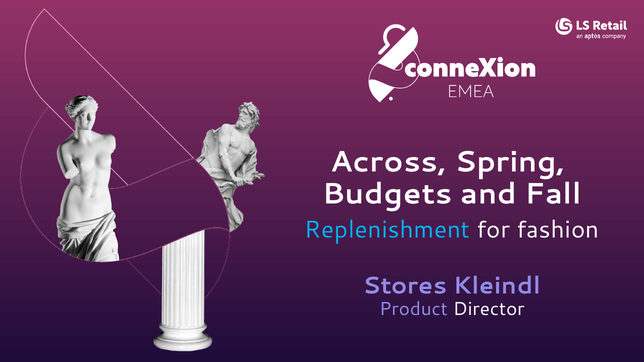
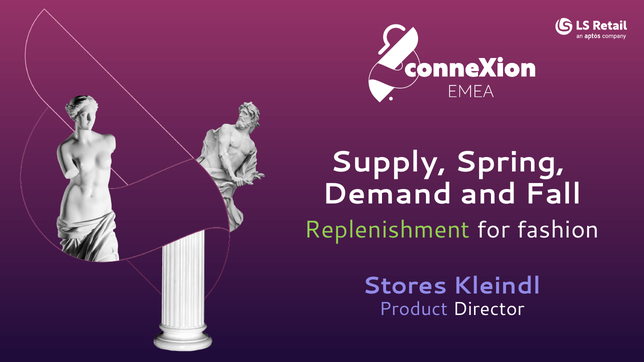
Across: Across -> Supply (388, 162)
Budgets: Budgets -> Demand (387, 194)
Replenishment colour: light blue -> light green (387, 230)
